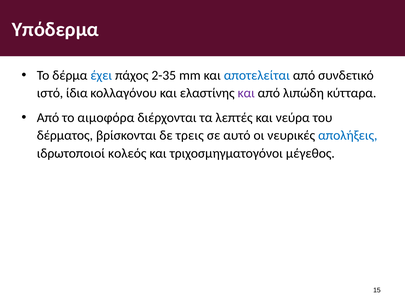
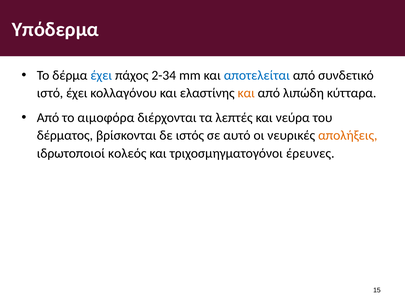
2-35: 2-35 -> 2-34 (164, 75)
ιστό ίδια: ίδια -> έχει (77, 93)
και colour: purple -> orange (246, 93)
τρεις: τρεις -> ιστός (190, 135)
απολήξεις colour: blue -> orange (348, 135)
μέγεθος: μέγεθος -> έρευνες (310, 153)
